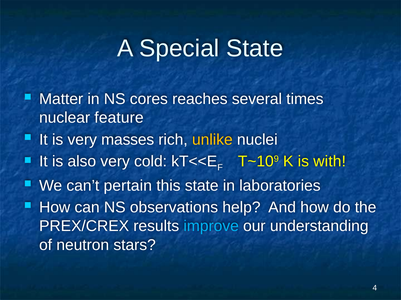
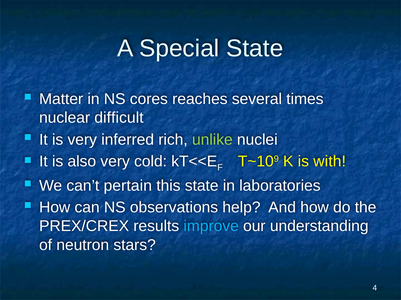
feature: feature -> difficult (119, 118)
masses: masses -> inferred (128, 140)
unlike colour: yellow -> light green (212, 140)
